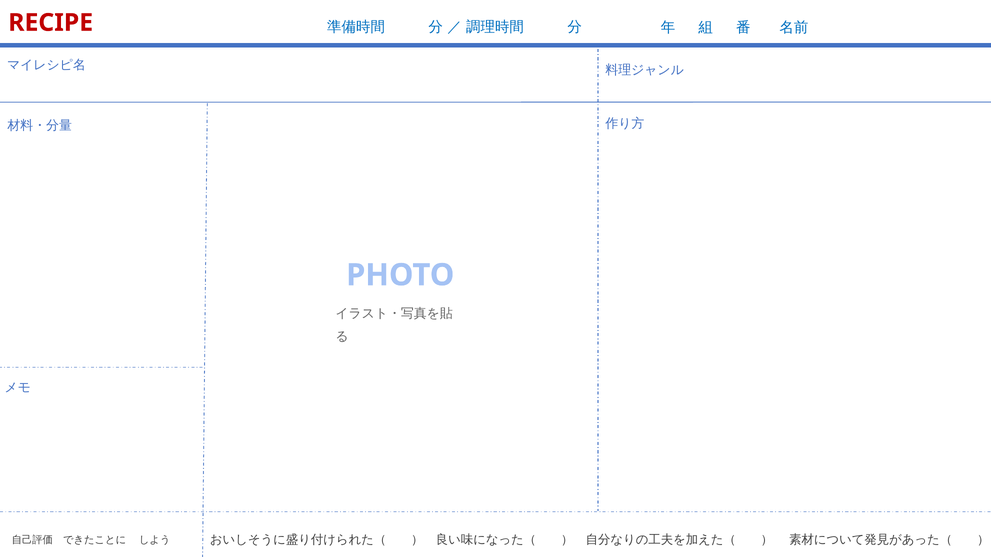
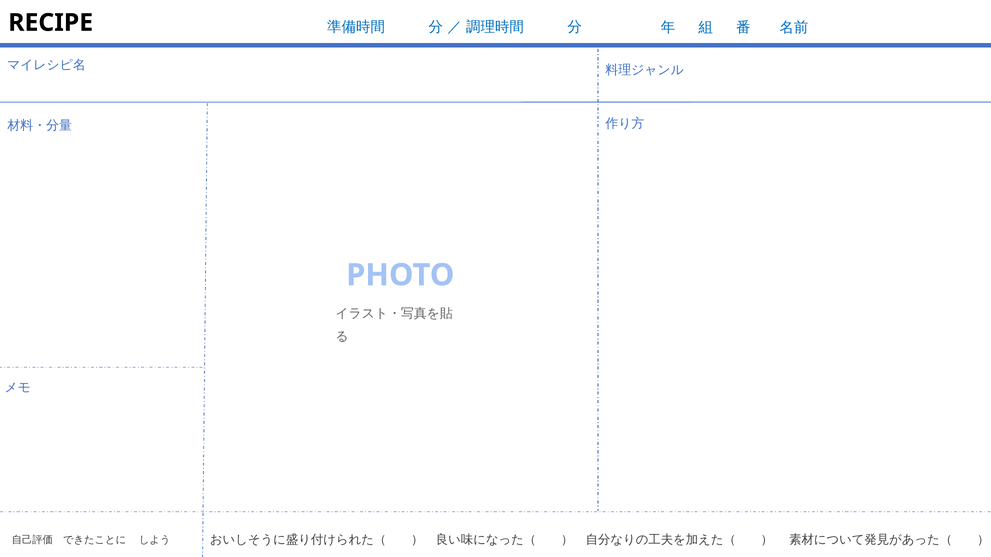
RECIPE colour: red -> black (51, 23)
